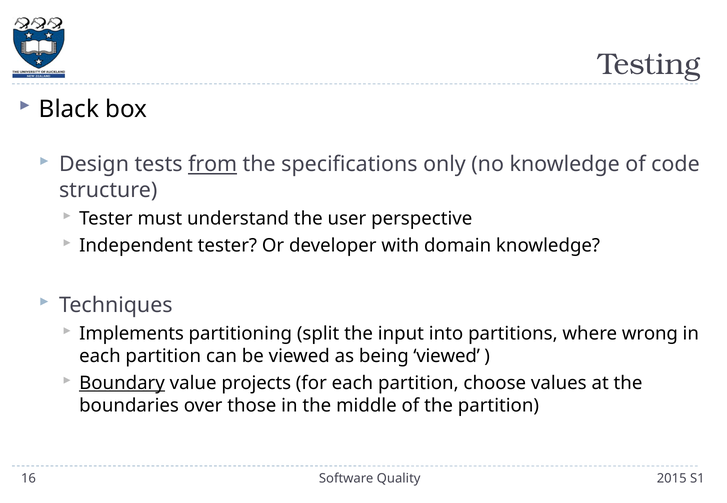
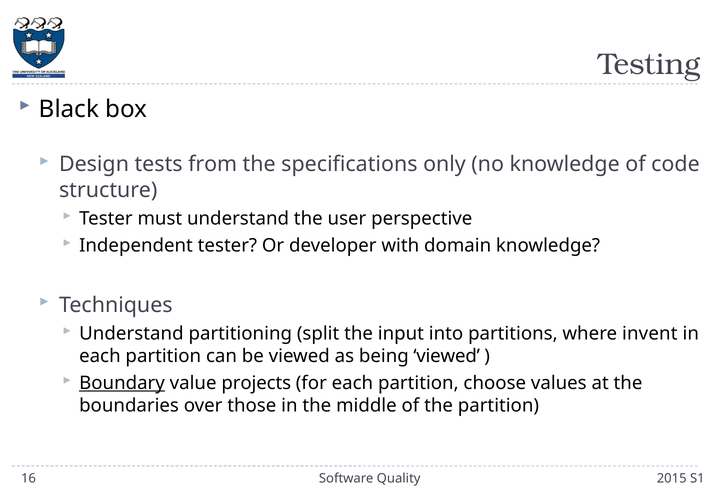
from underline: present -> none (213, 165)
Implements: Implements -> Understand (131, 334)
wrong: wrong -> invent (650, 334)
